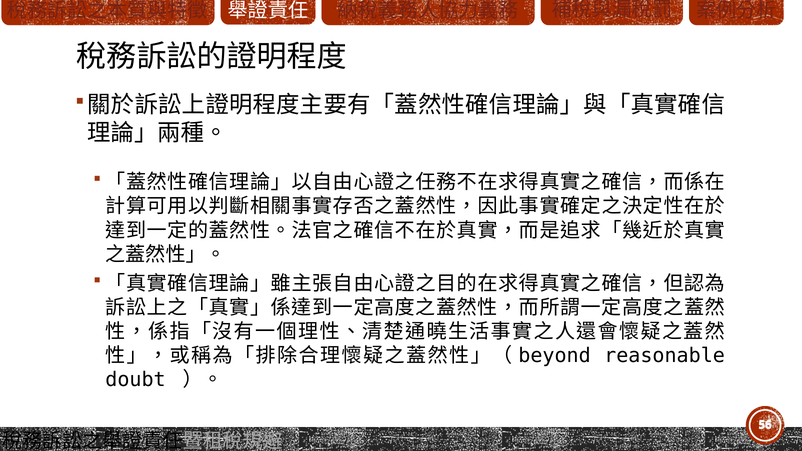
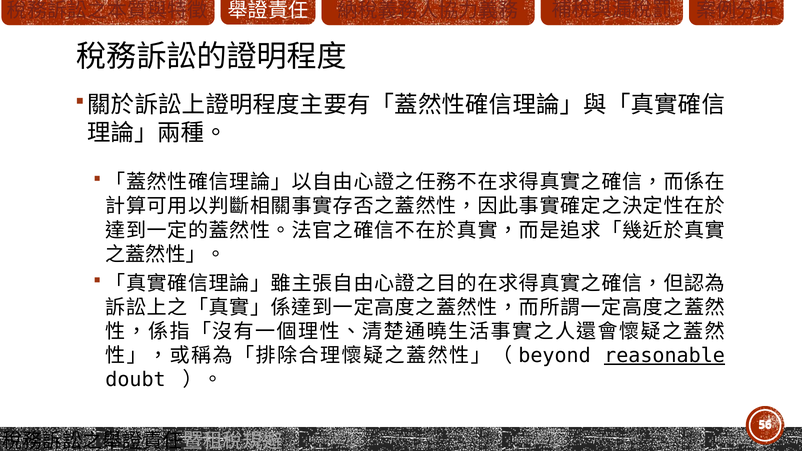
reasonable underline: none -> present (665, 356)
